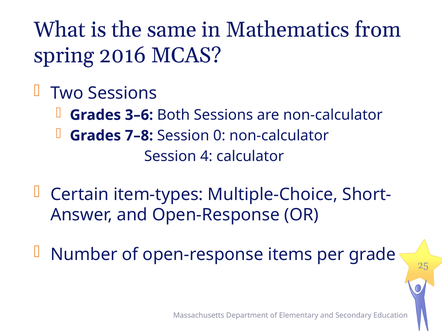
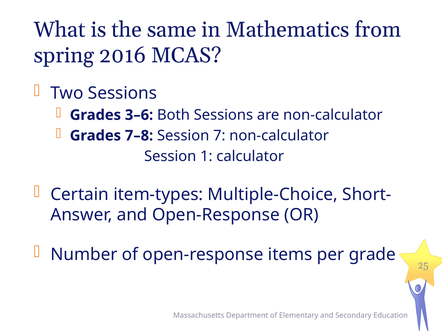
0: 0 -> 7 (219, 136)
4: 4 -> 1 (206, 156)
